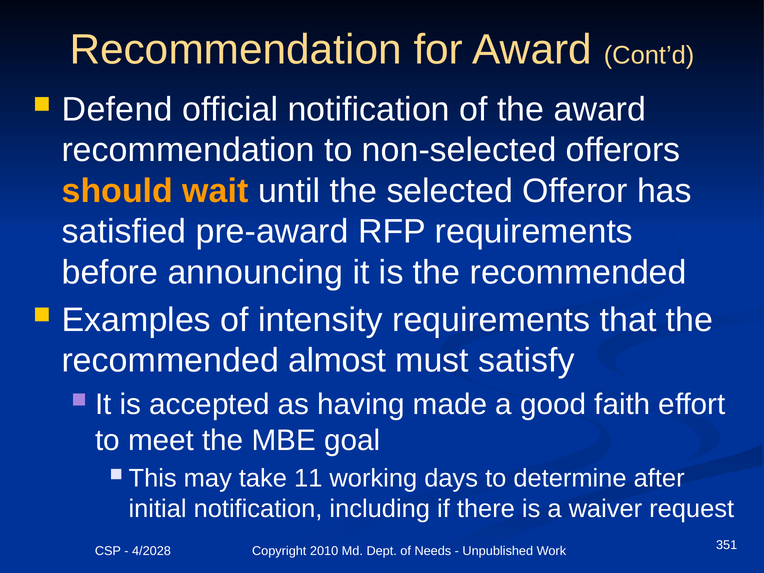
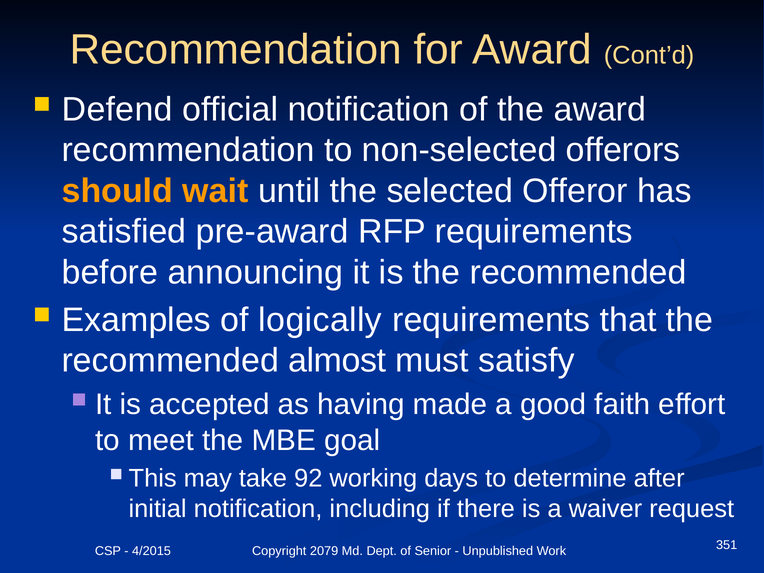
intensity: intensity -> logically (320, 320)
11: 11 -> 92 (308, 478)
4/2028: 4/2028 -> 4/2015 (151, 551)
2010: 2010 -> 2079 (324, 551)
Needs: Needs -> Senior (433, 551)
